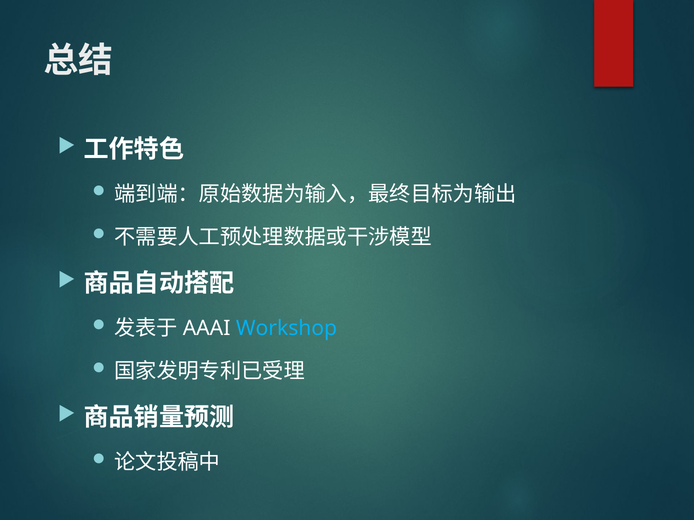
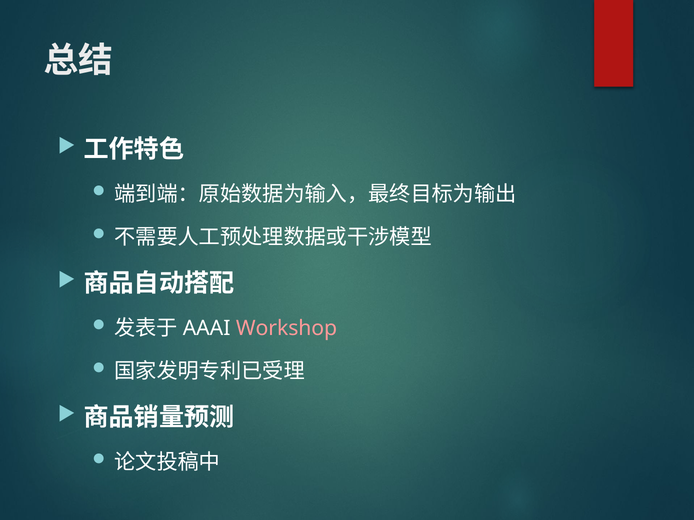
Workshop colour: light blue -> pink (287, 329)
